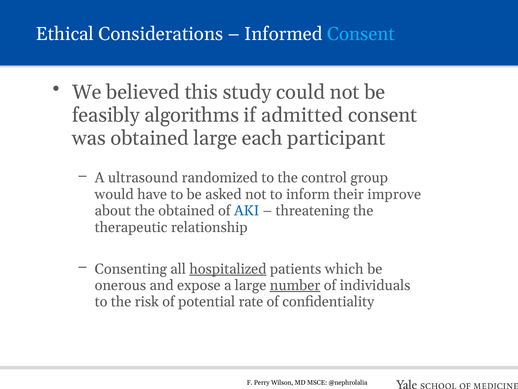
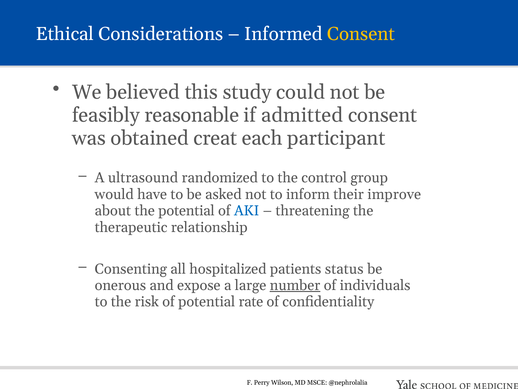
Consent colour: light blue -> yellow (361, 34)
algorithms: algorithms -> reasonable (192, 115)
obtained large: large -> creat (215, 138)
the obtained: obtained -> potential (187, 211)
hospitalized underline: present -> none (228, 269)
which: which -> status (344, 269)
